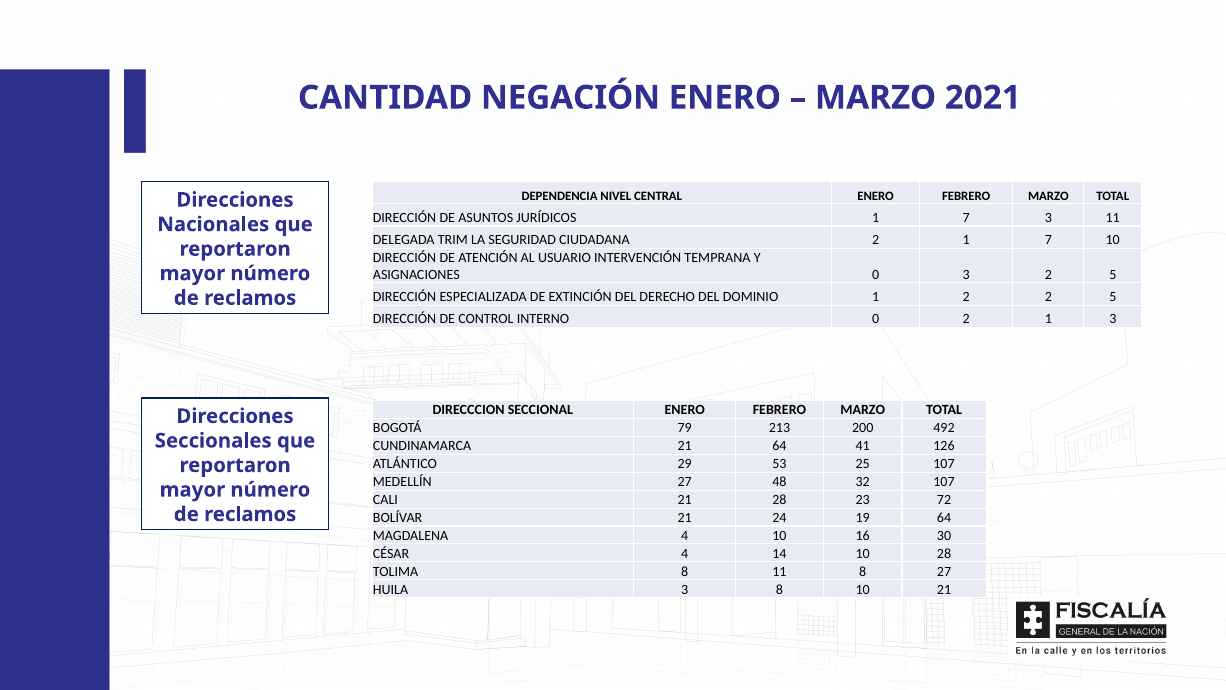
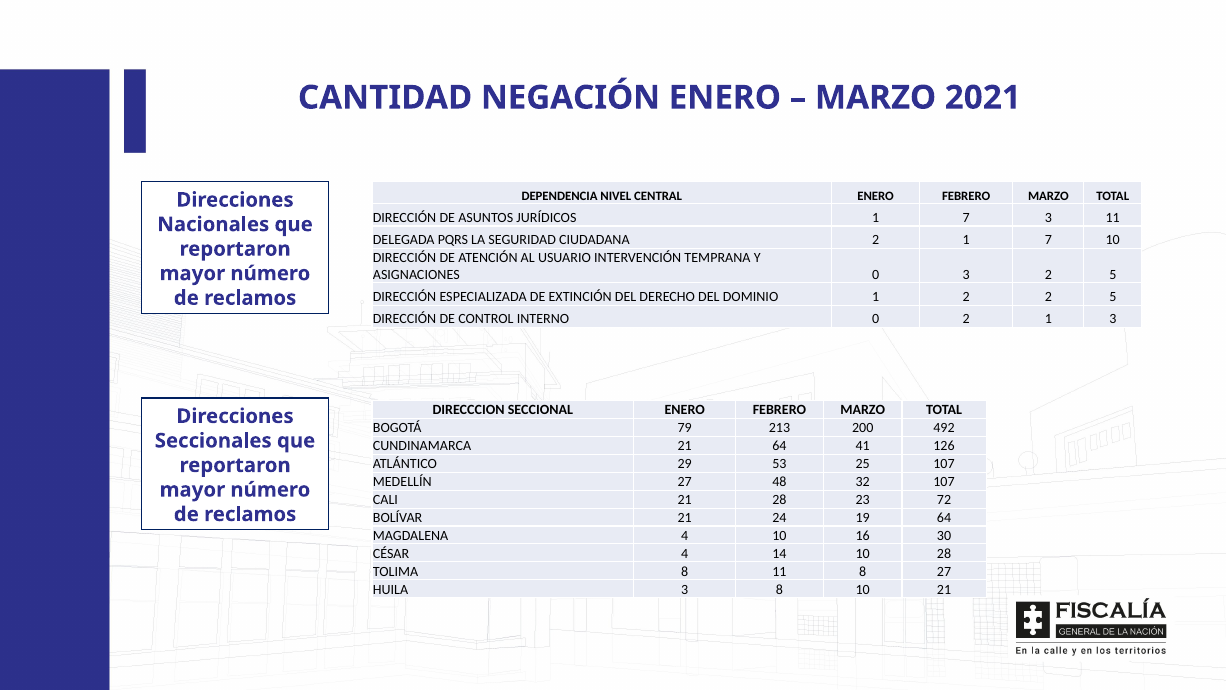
TRIM: TRIM -> PQRS (453, 240)
